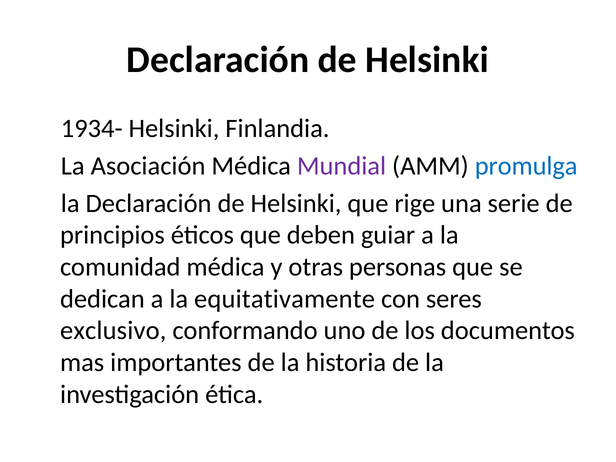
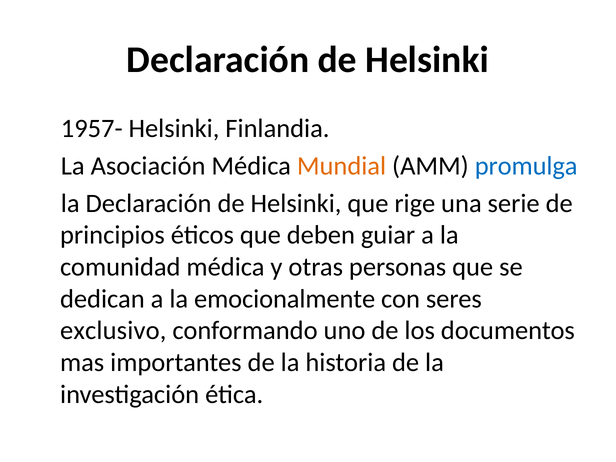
1934-: 1934- -> 1957- (92, 129)
Mundial colour: purple -> orange (342, 166)
equitativamente: equitativamente -> emocionalmente (285, 299)
